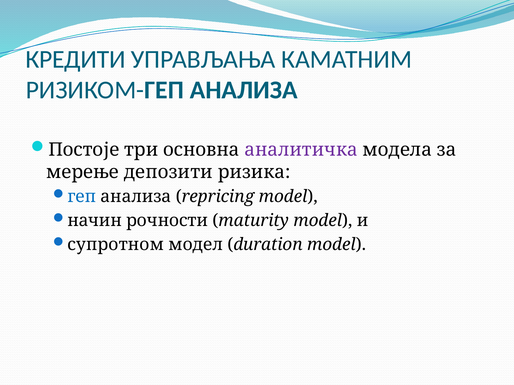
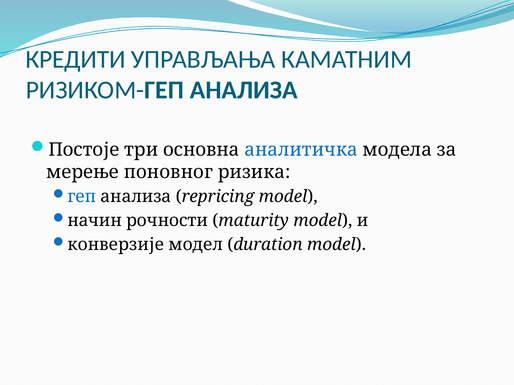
аналитичка colour: purple -> blue (301, 150)
депозити: депозити -> поновног (168, 172)
супротном: супротном -> конверзије (116, 245)
